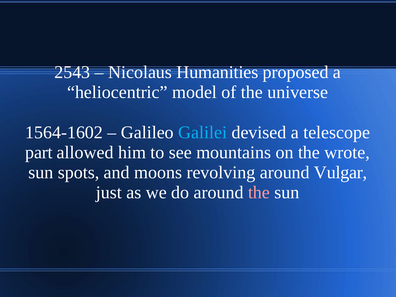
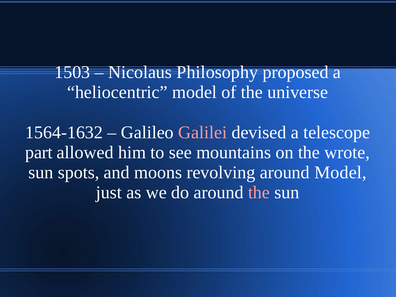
2543: 2543 -> 1503 (72, 72)
Humanities: Humanities -> Philosophy (217, 72)
1564-1602: 1564-1602 -> 1564-1632 (64, 132)
Galilei colour: light blue -> pink (203, 132)
around Vulgar: Vulgar -> Model (340, 172)
